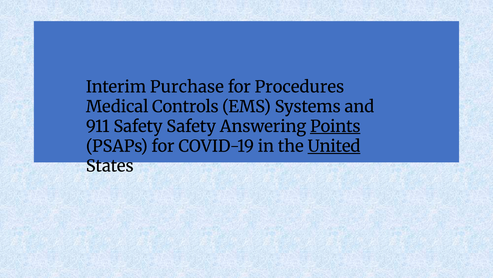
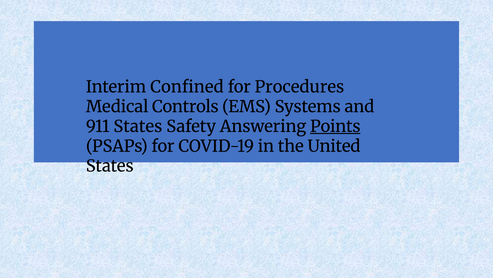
Purchase: Purchase -> Confined (187, 87)
911 Safety: Safety -> States (138, 126)
United underline: present -> none (334, 146)
